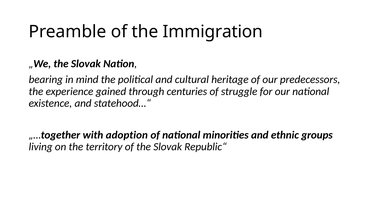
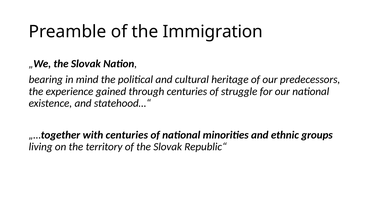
with adoption: adoption -> centuries (127, 135)
